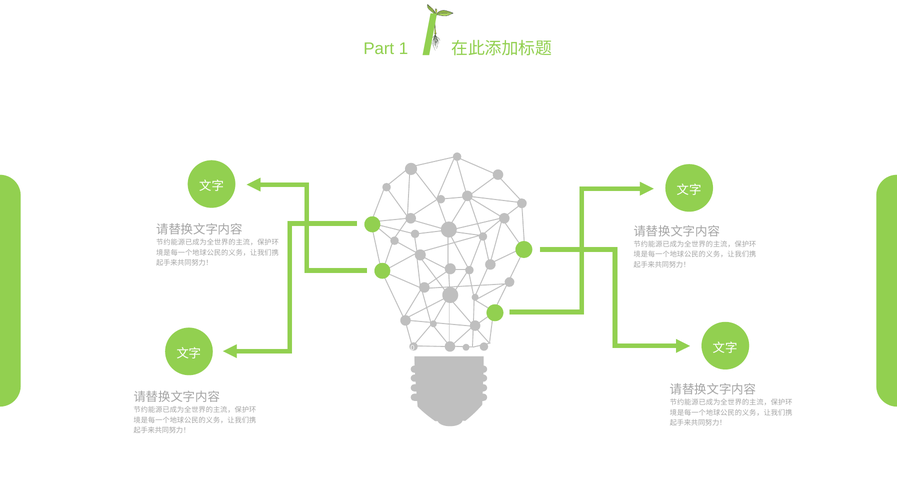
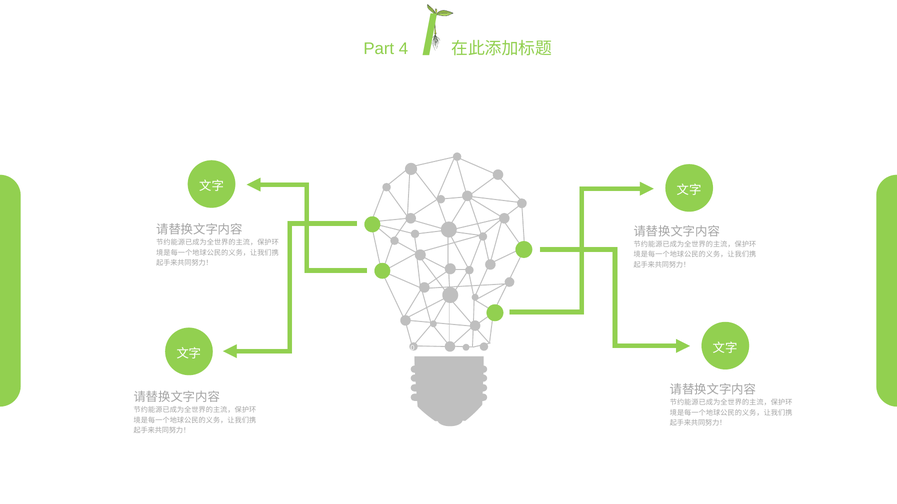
1: 1 -> 4 (403, 49)
